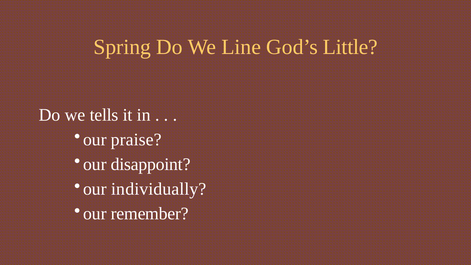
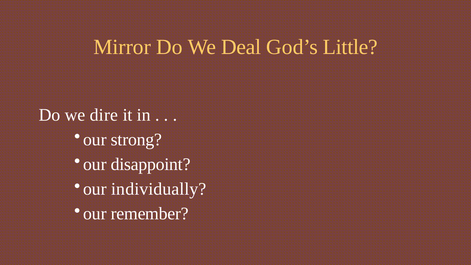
Spring: Spring -> Mirror (122, 47)
Line: Line -> Deal (241, 47)
tells: tells -> dire (104, 115)
praise: praise -> strong (136, 140)
